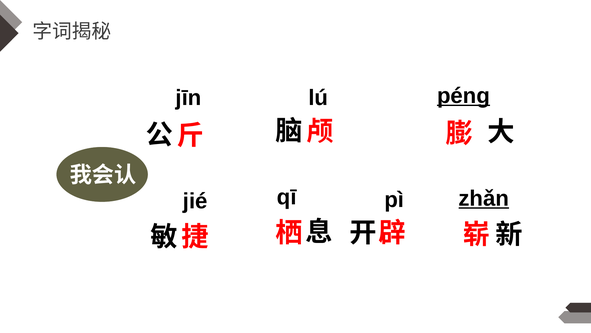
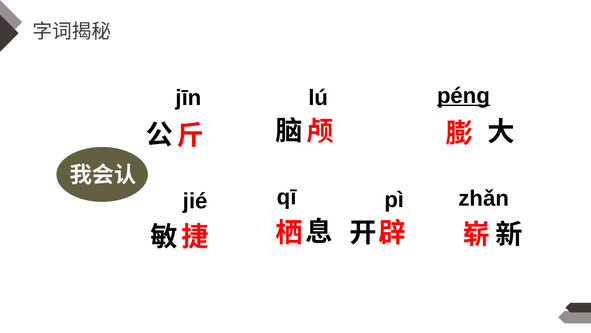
zhǎn underline: present -> none (484, 198)
